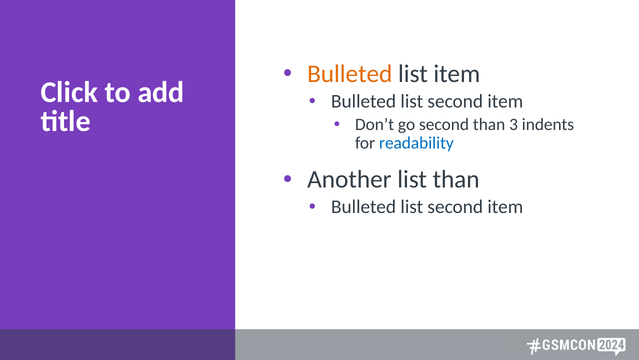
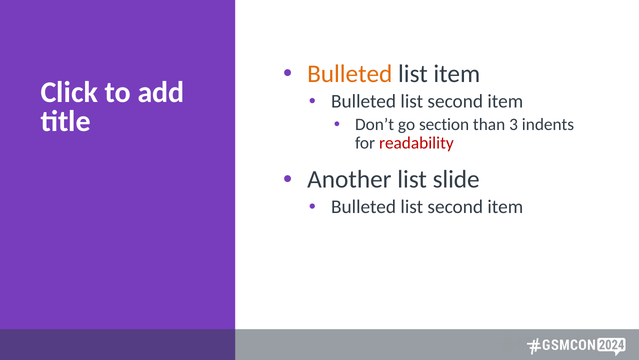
go second: second -> section (444, 124)
readability colour: blue -> red (416, 143)
list than: than -> slide (456, 179)
